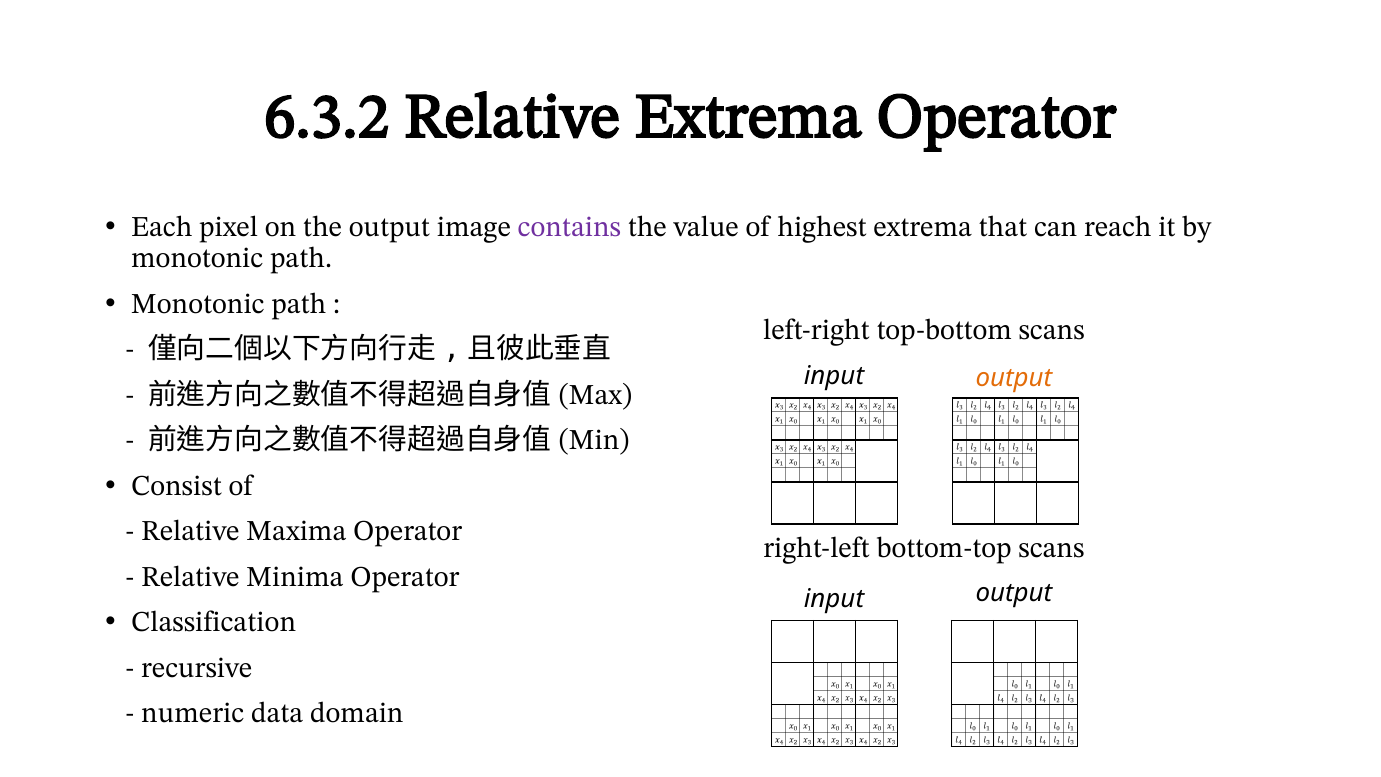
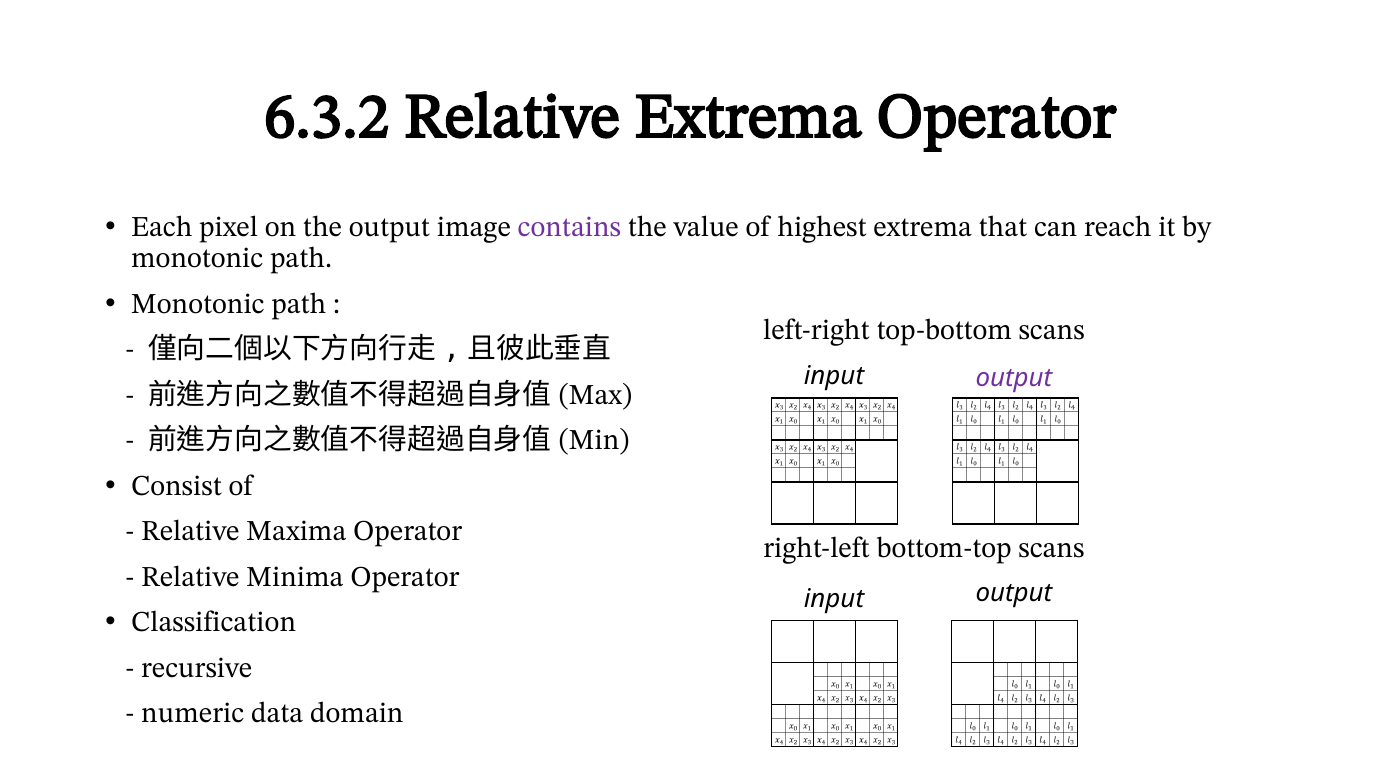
output colour: orange -> purple (1014, 378)
